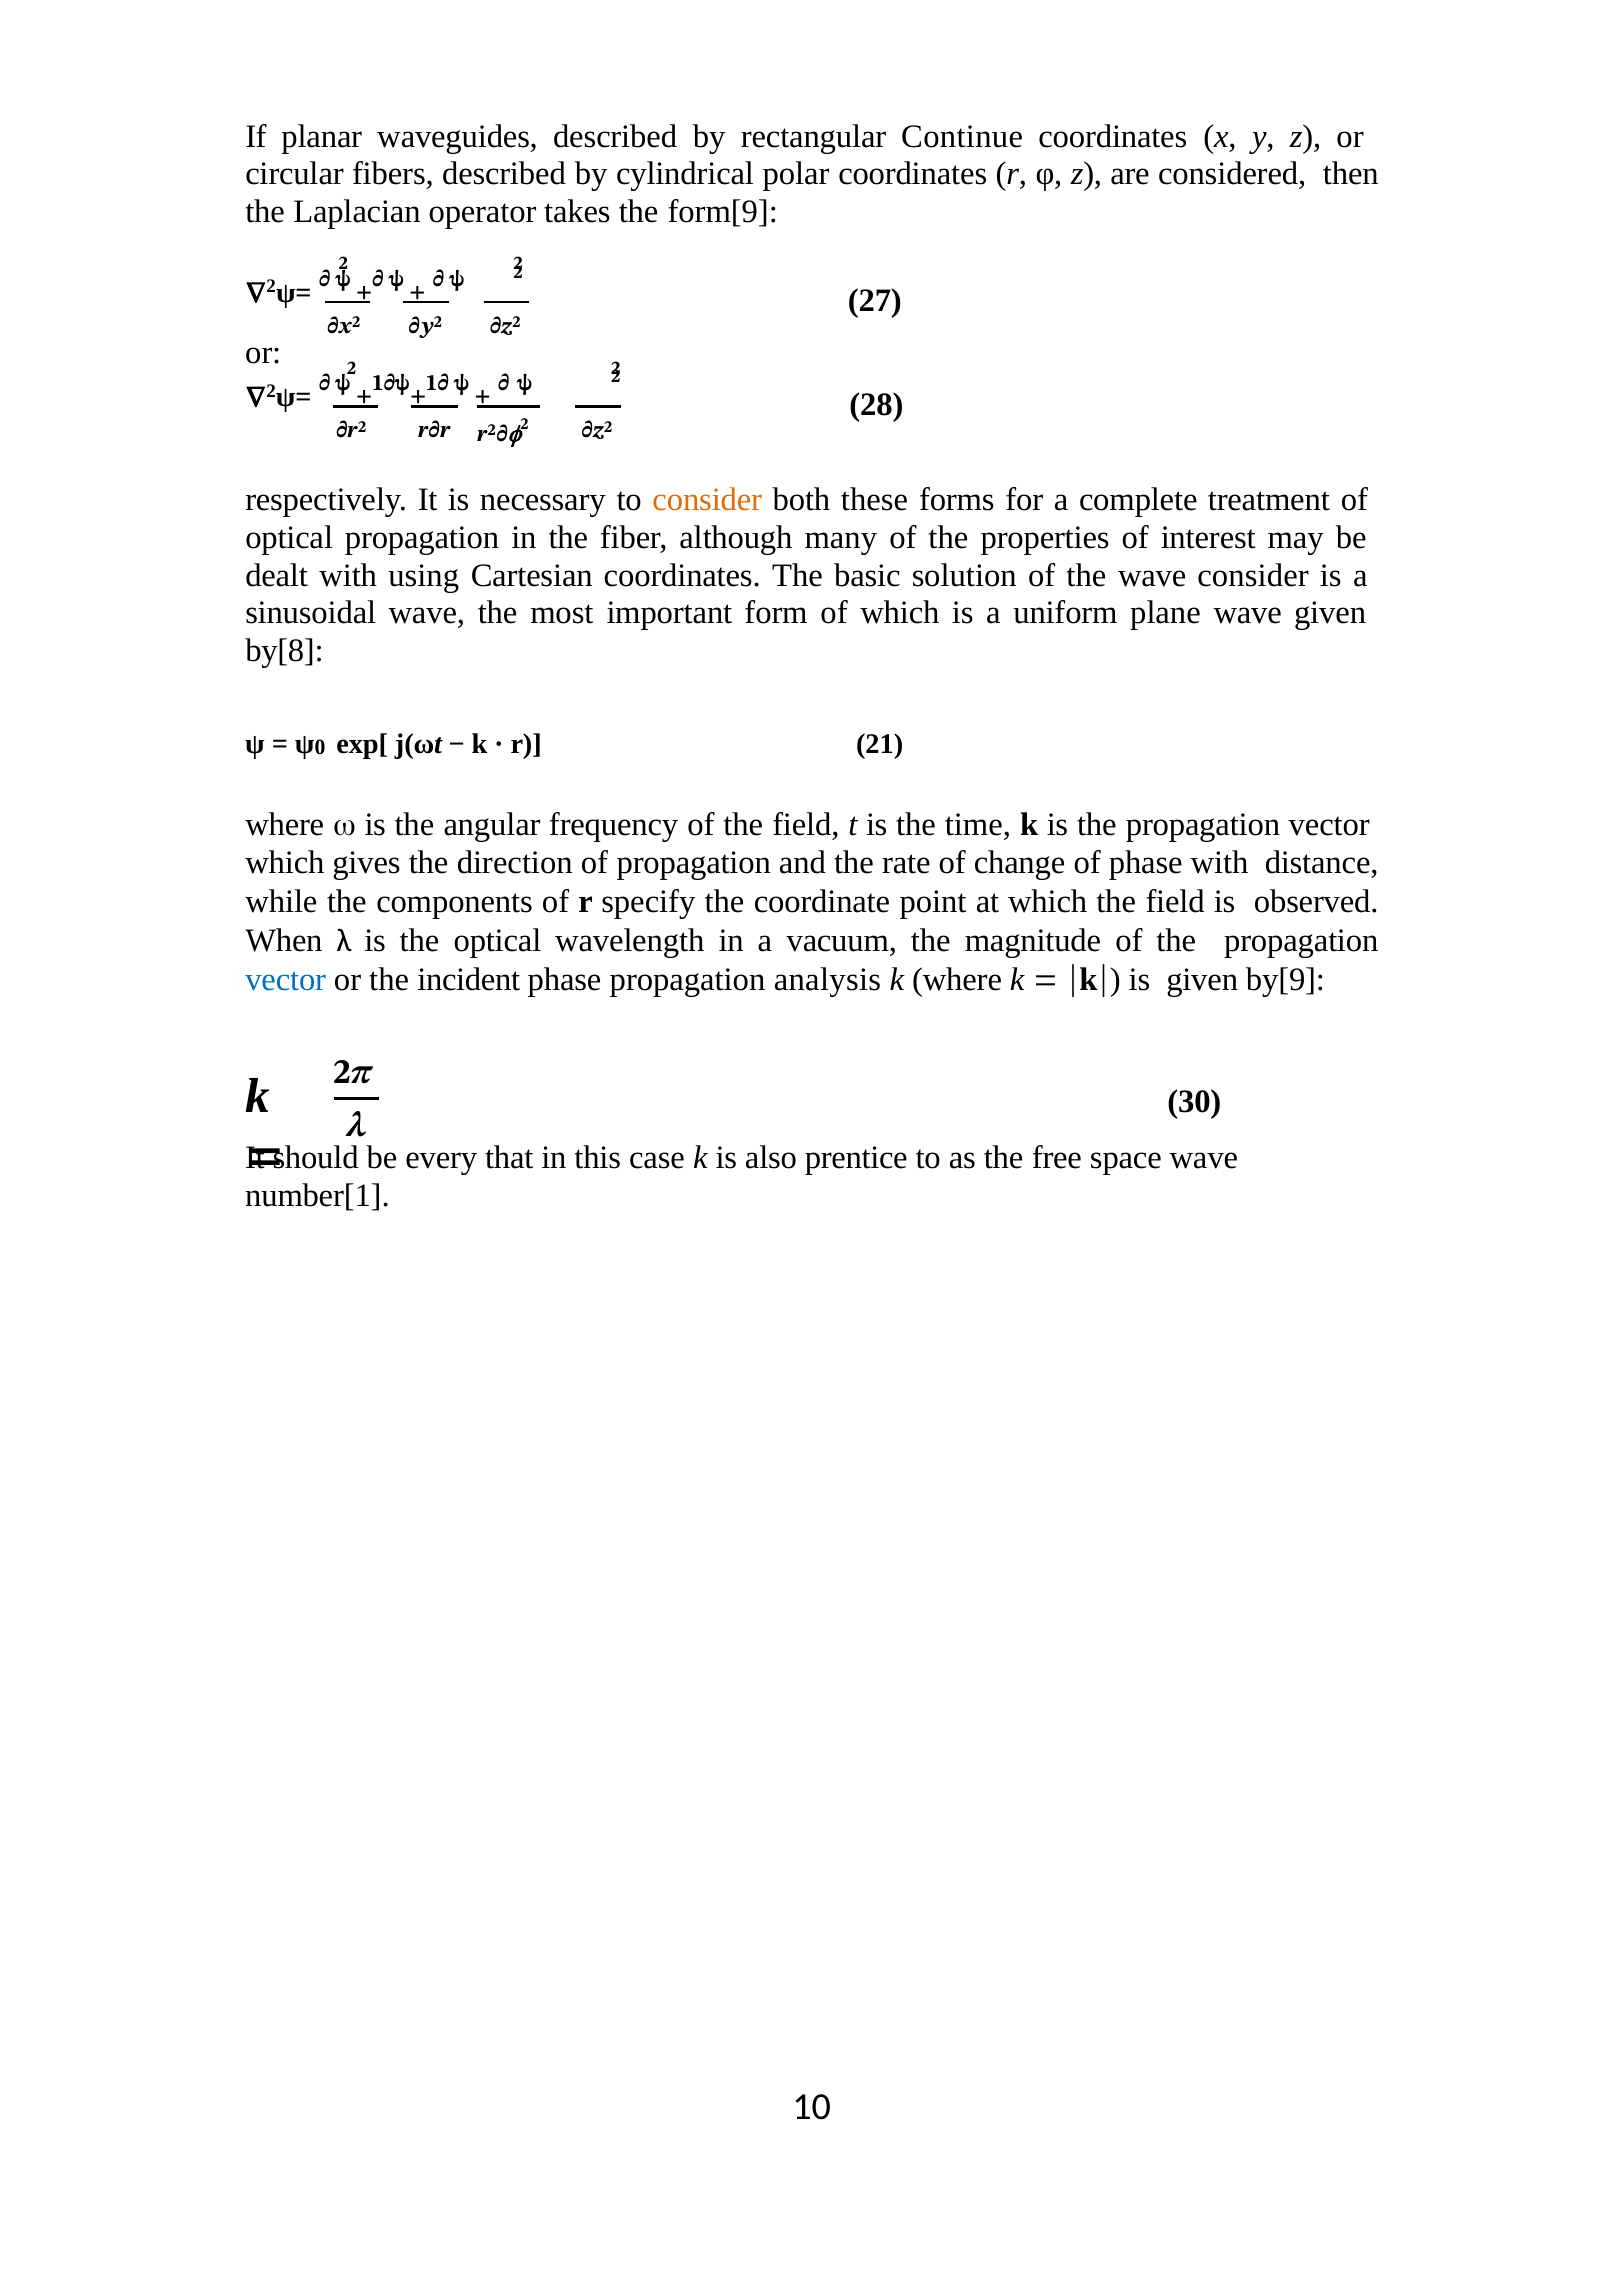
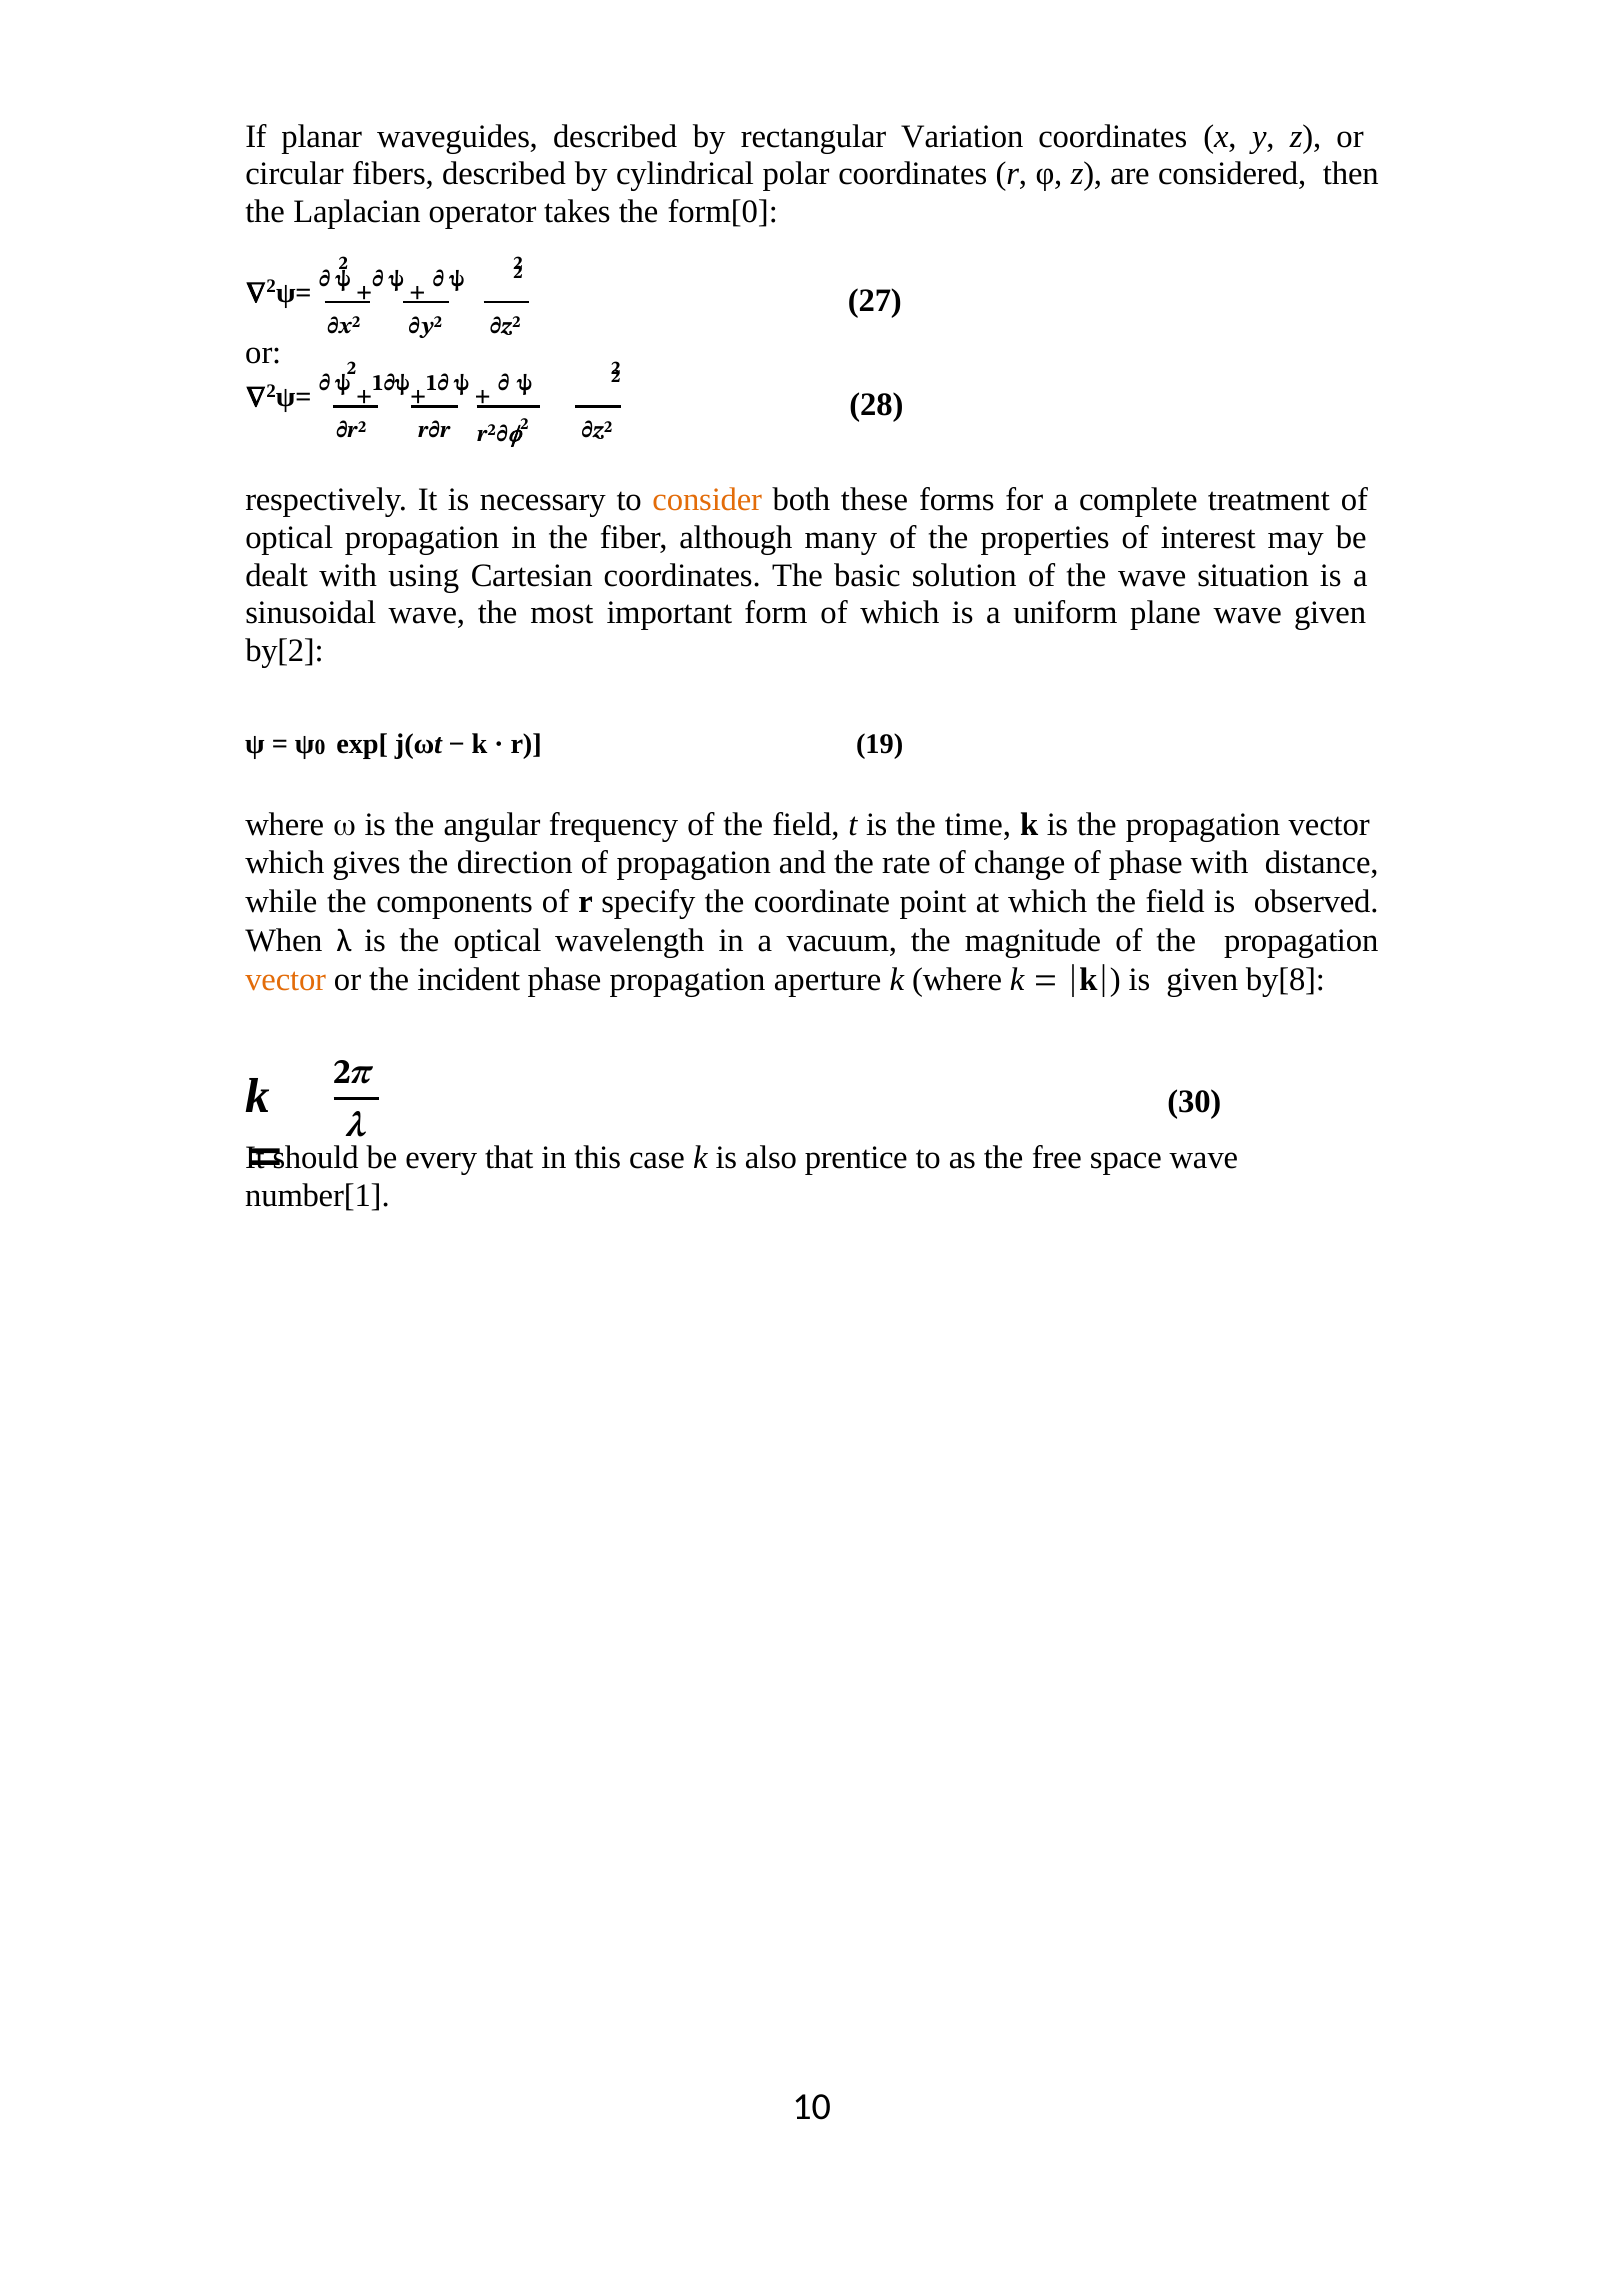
Continue: Continue -> Variation (962, 137)
form[9: form[9 -> form[0 (723, 212)
wave consider: consider -> situation (1253, 575)
by[8: by[8 -> by[2 (284, 651)
21: 21 -> 19 (880, 745)
vector colour: blue -> orange (286, 980)
analysis: analysis -> aperture (828, 980)
by[9: by[9 -> by[8 (1285, 980)
